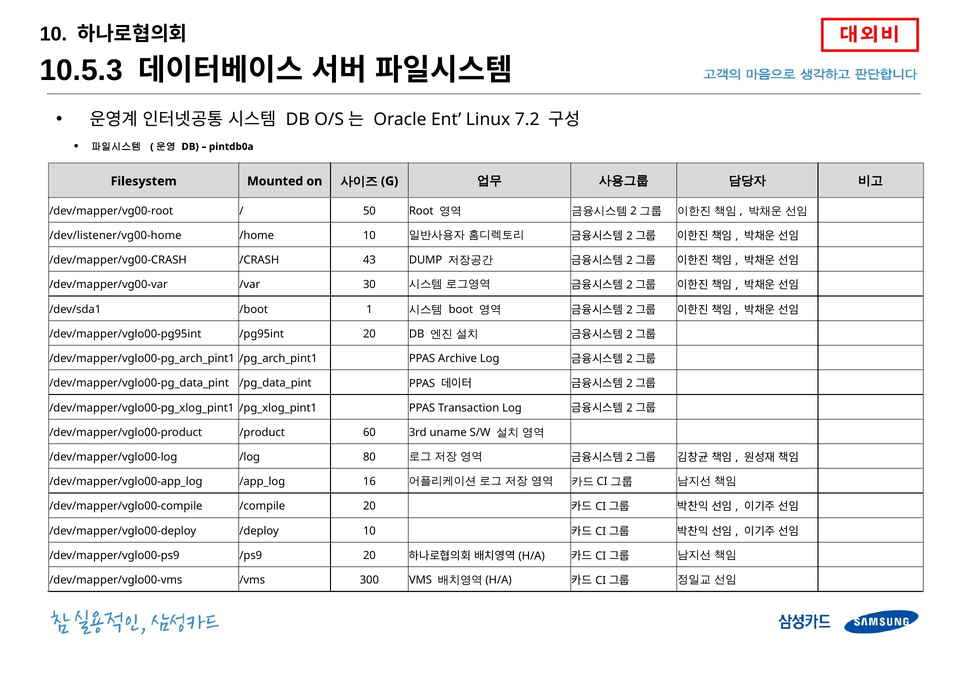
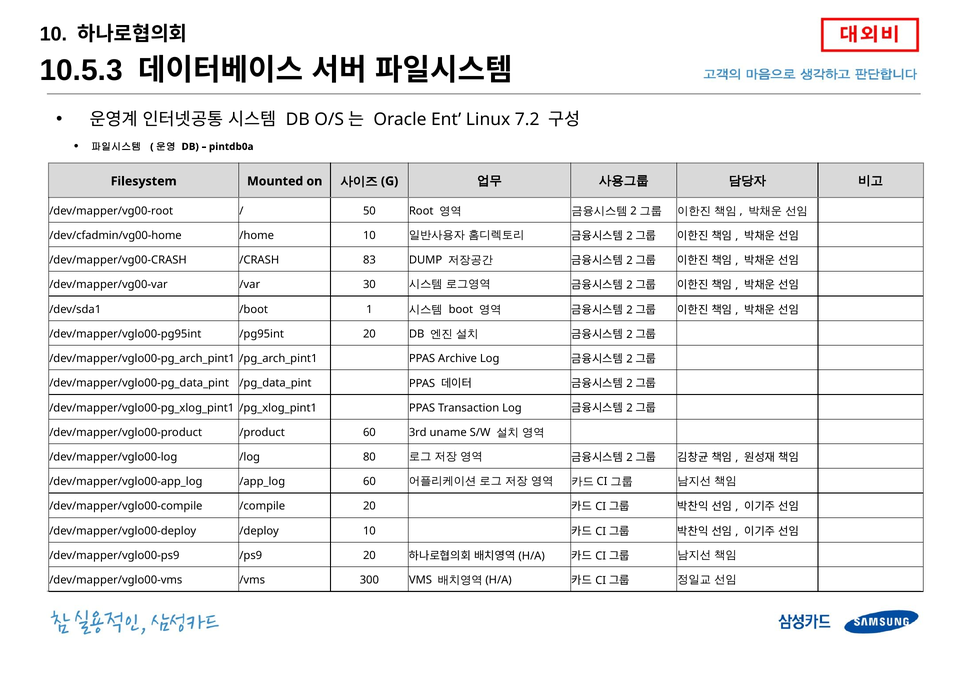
/dev/listener/vg00-home: /dev/listener/vg00-home -> /dev/cfadmin/vg00-home (115, 235)
43: 43 -> 83 (369, 260)
16: 16 -> 60 (369, 482)
